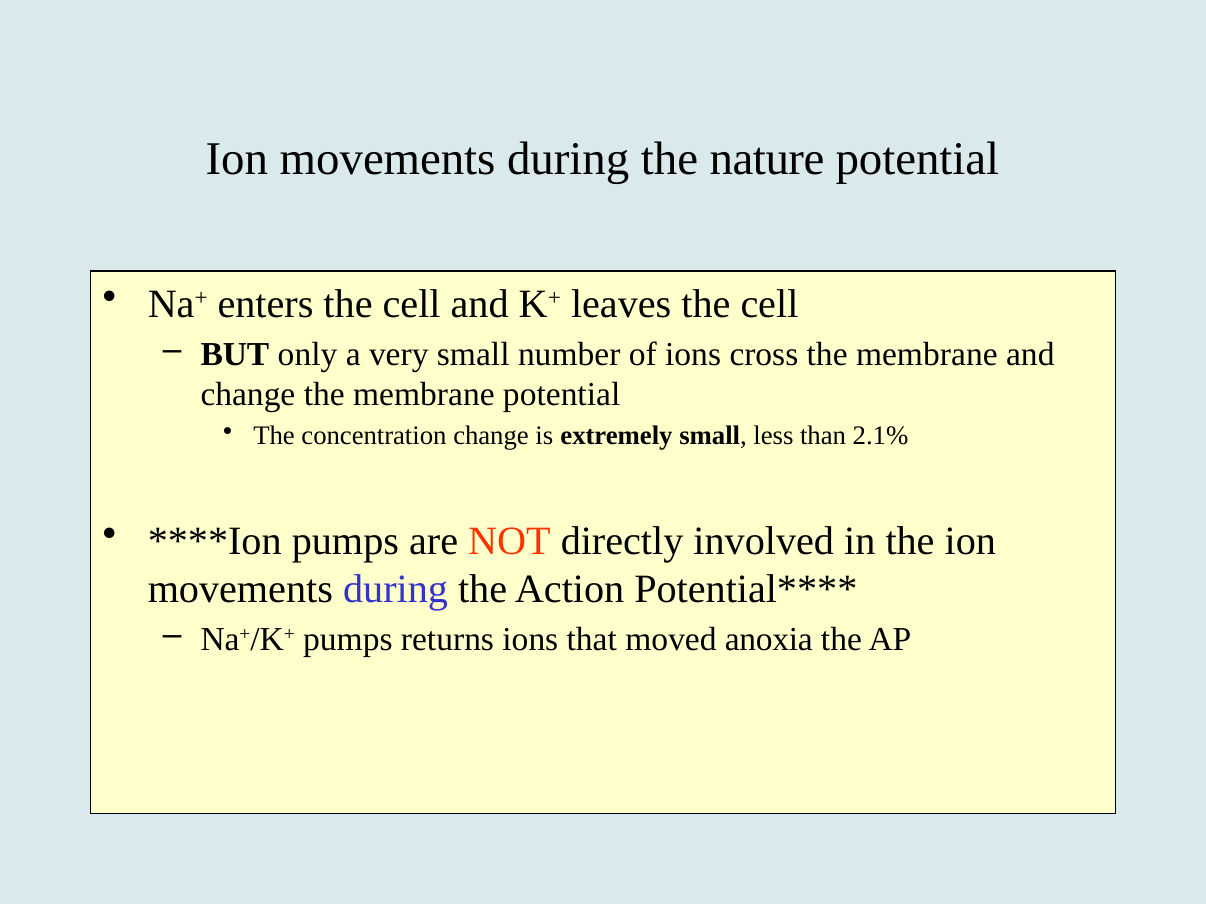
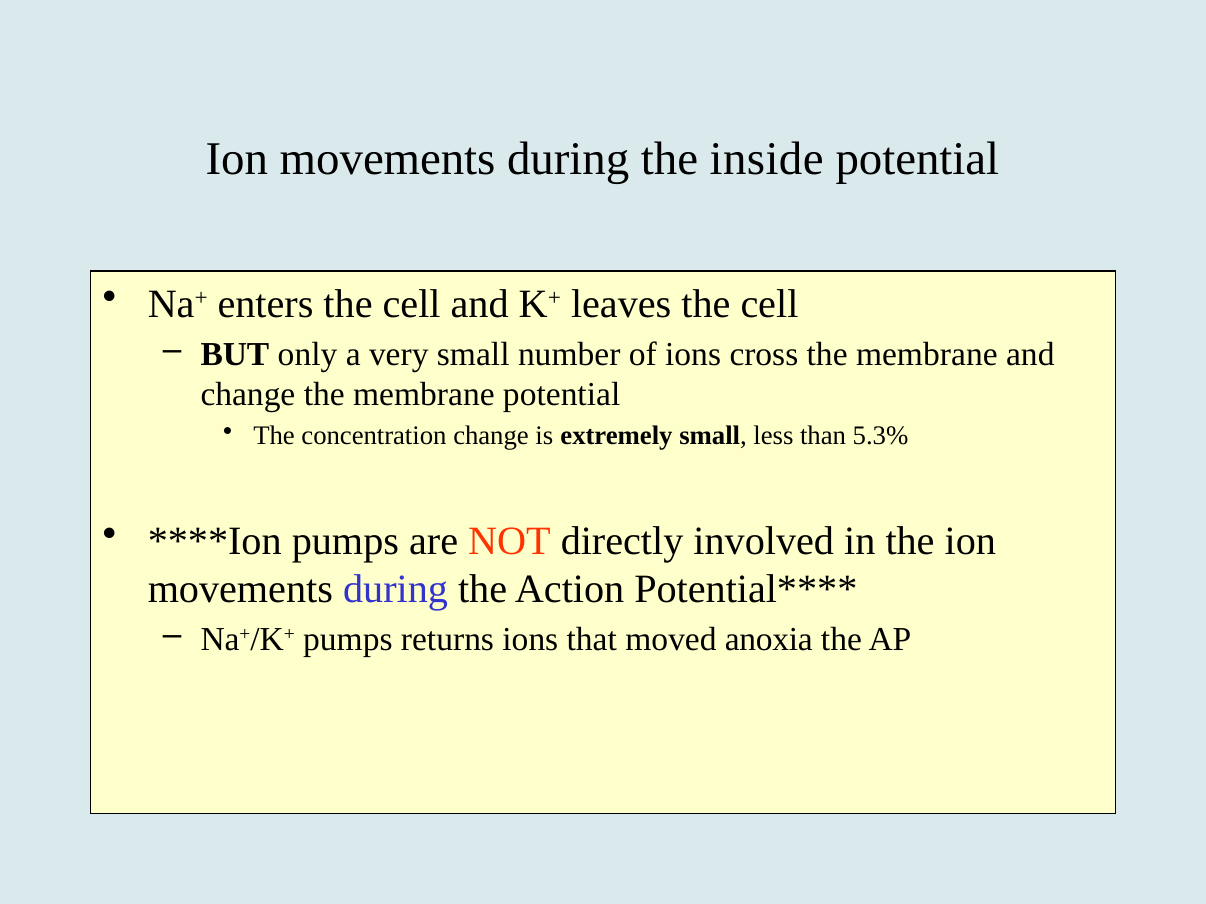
nature: nature -> inside (767, 159)
2.1%: 2.1% -> 5.3% (881, 436)
